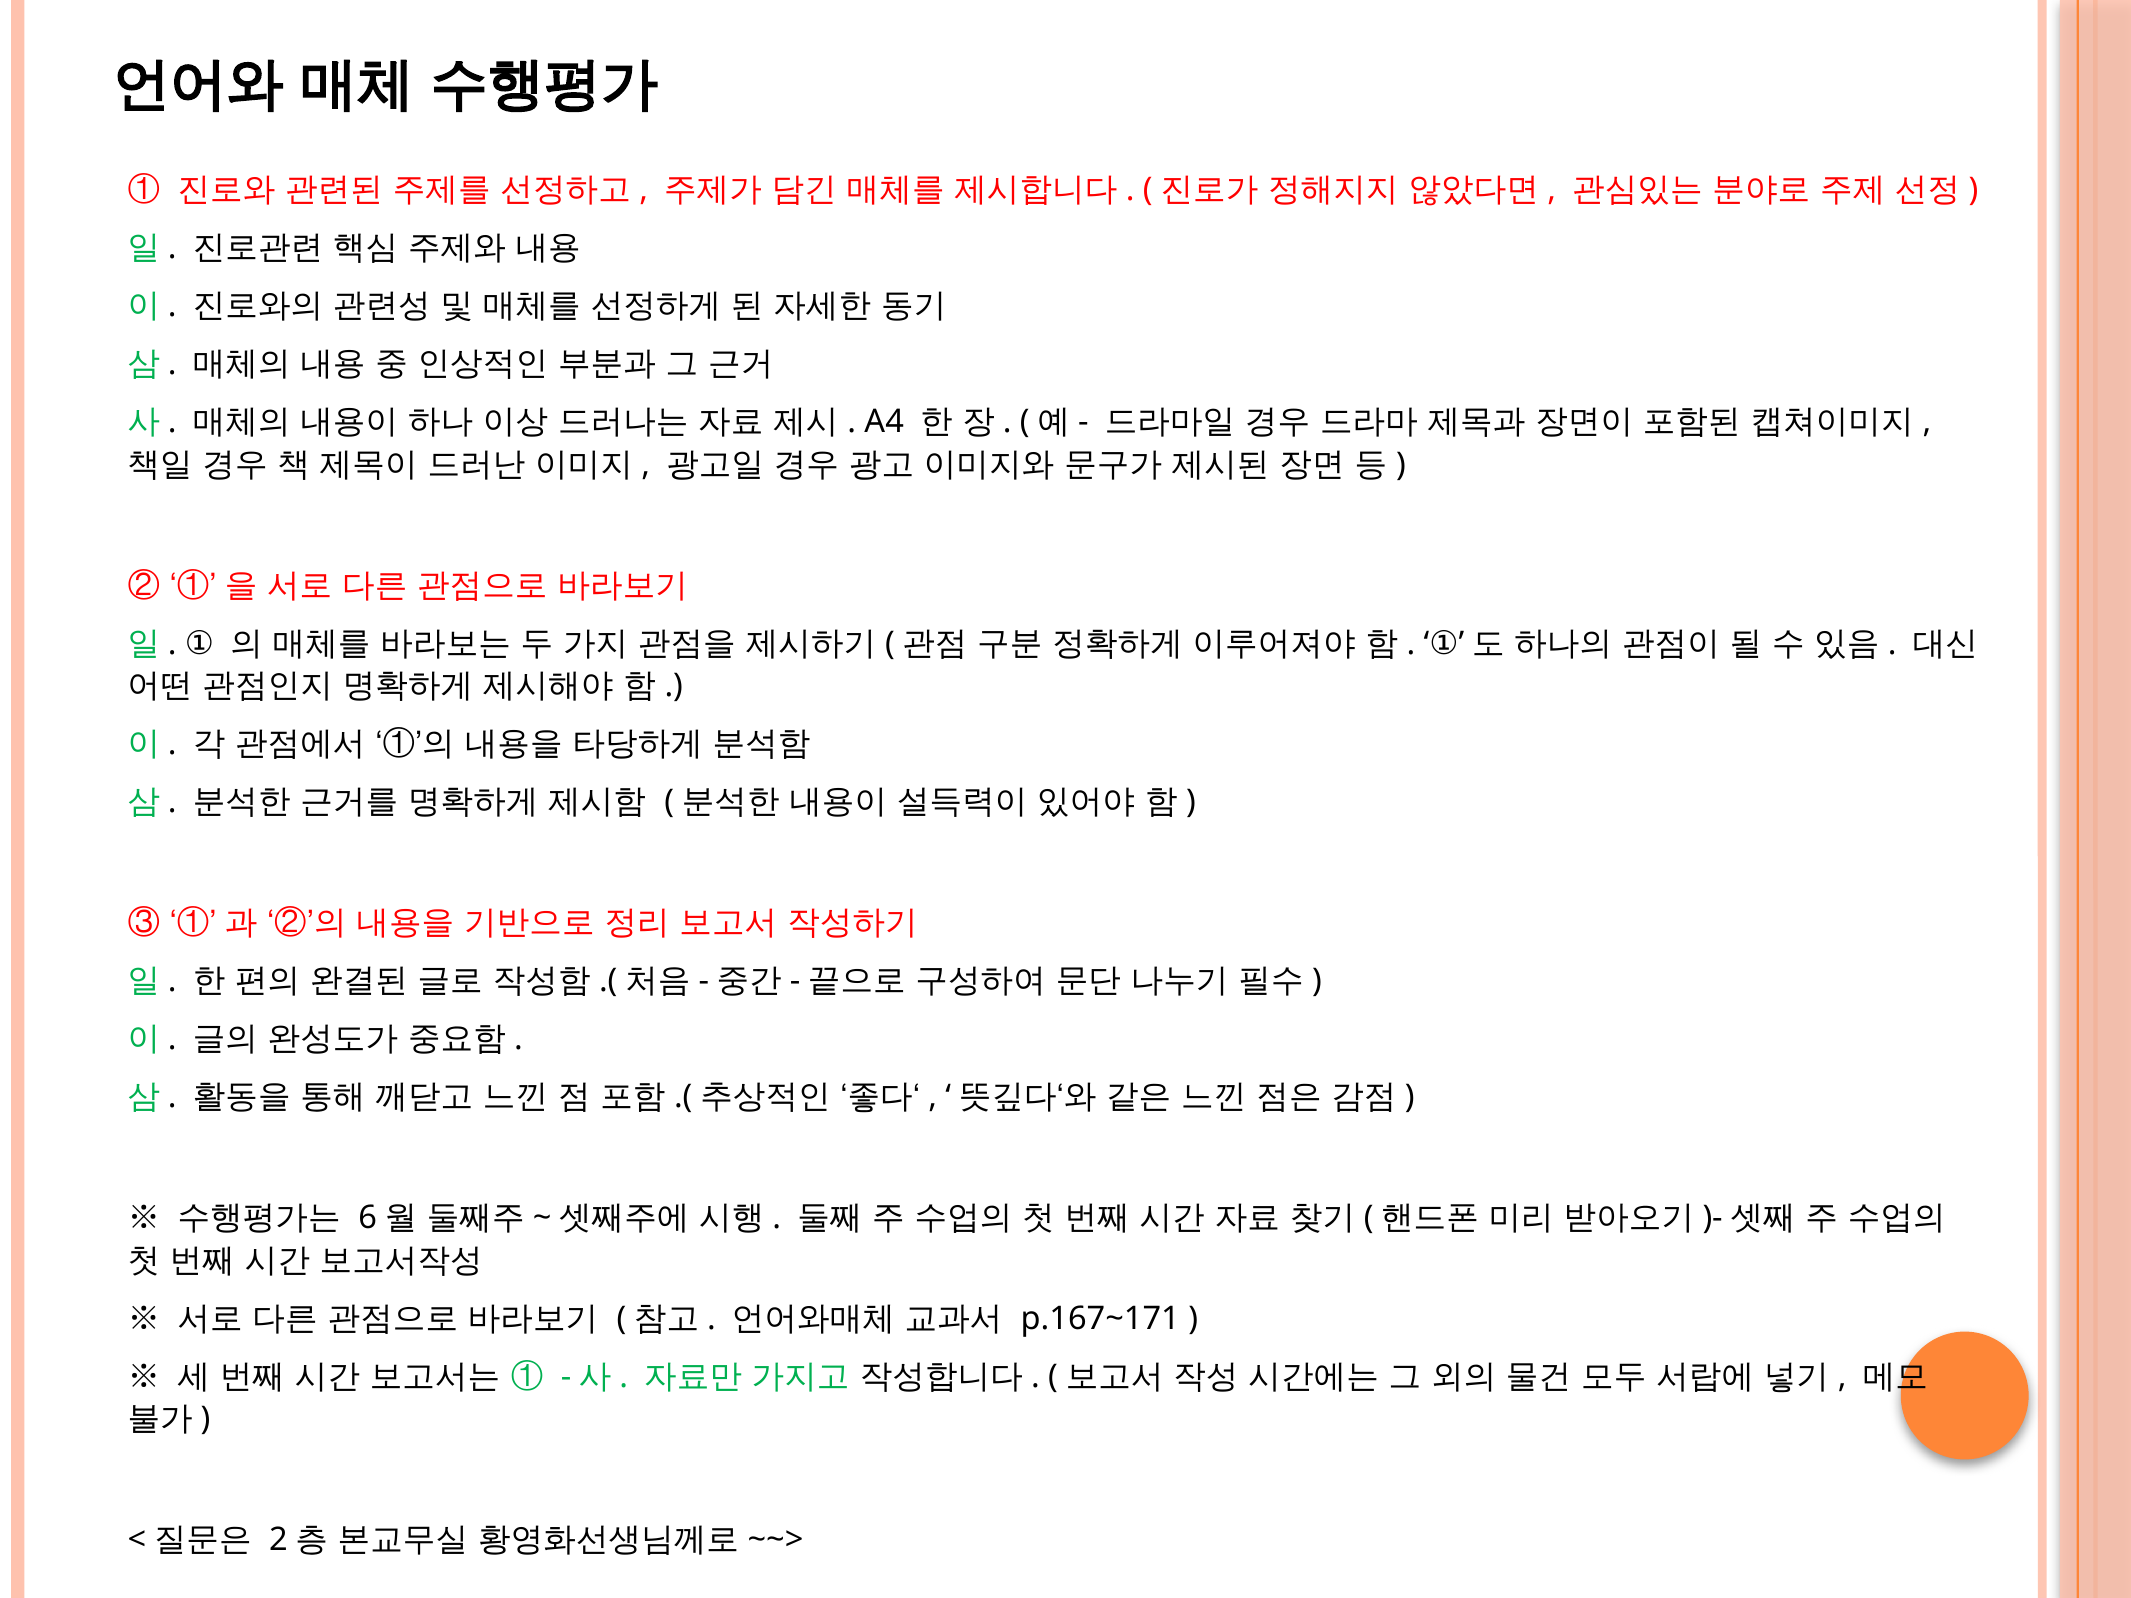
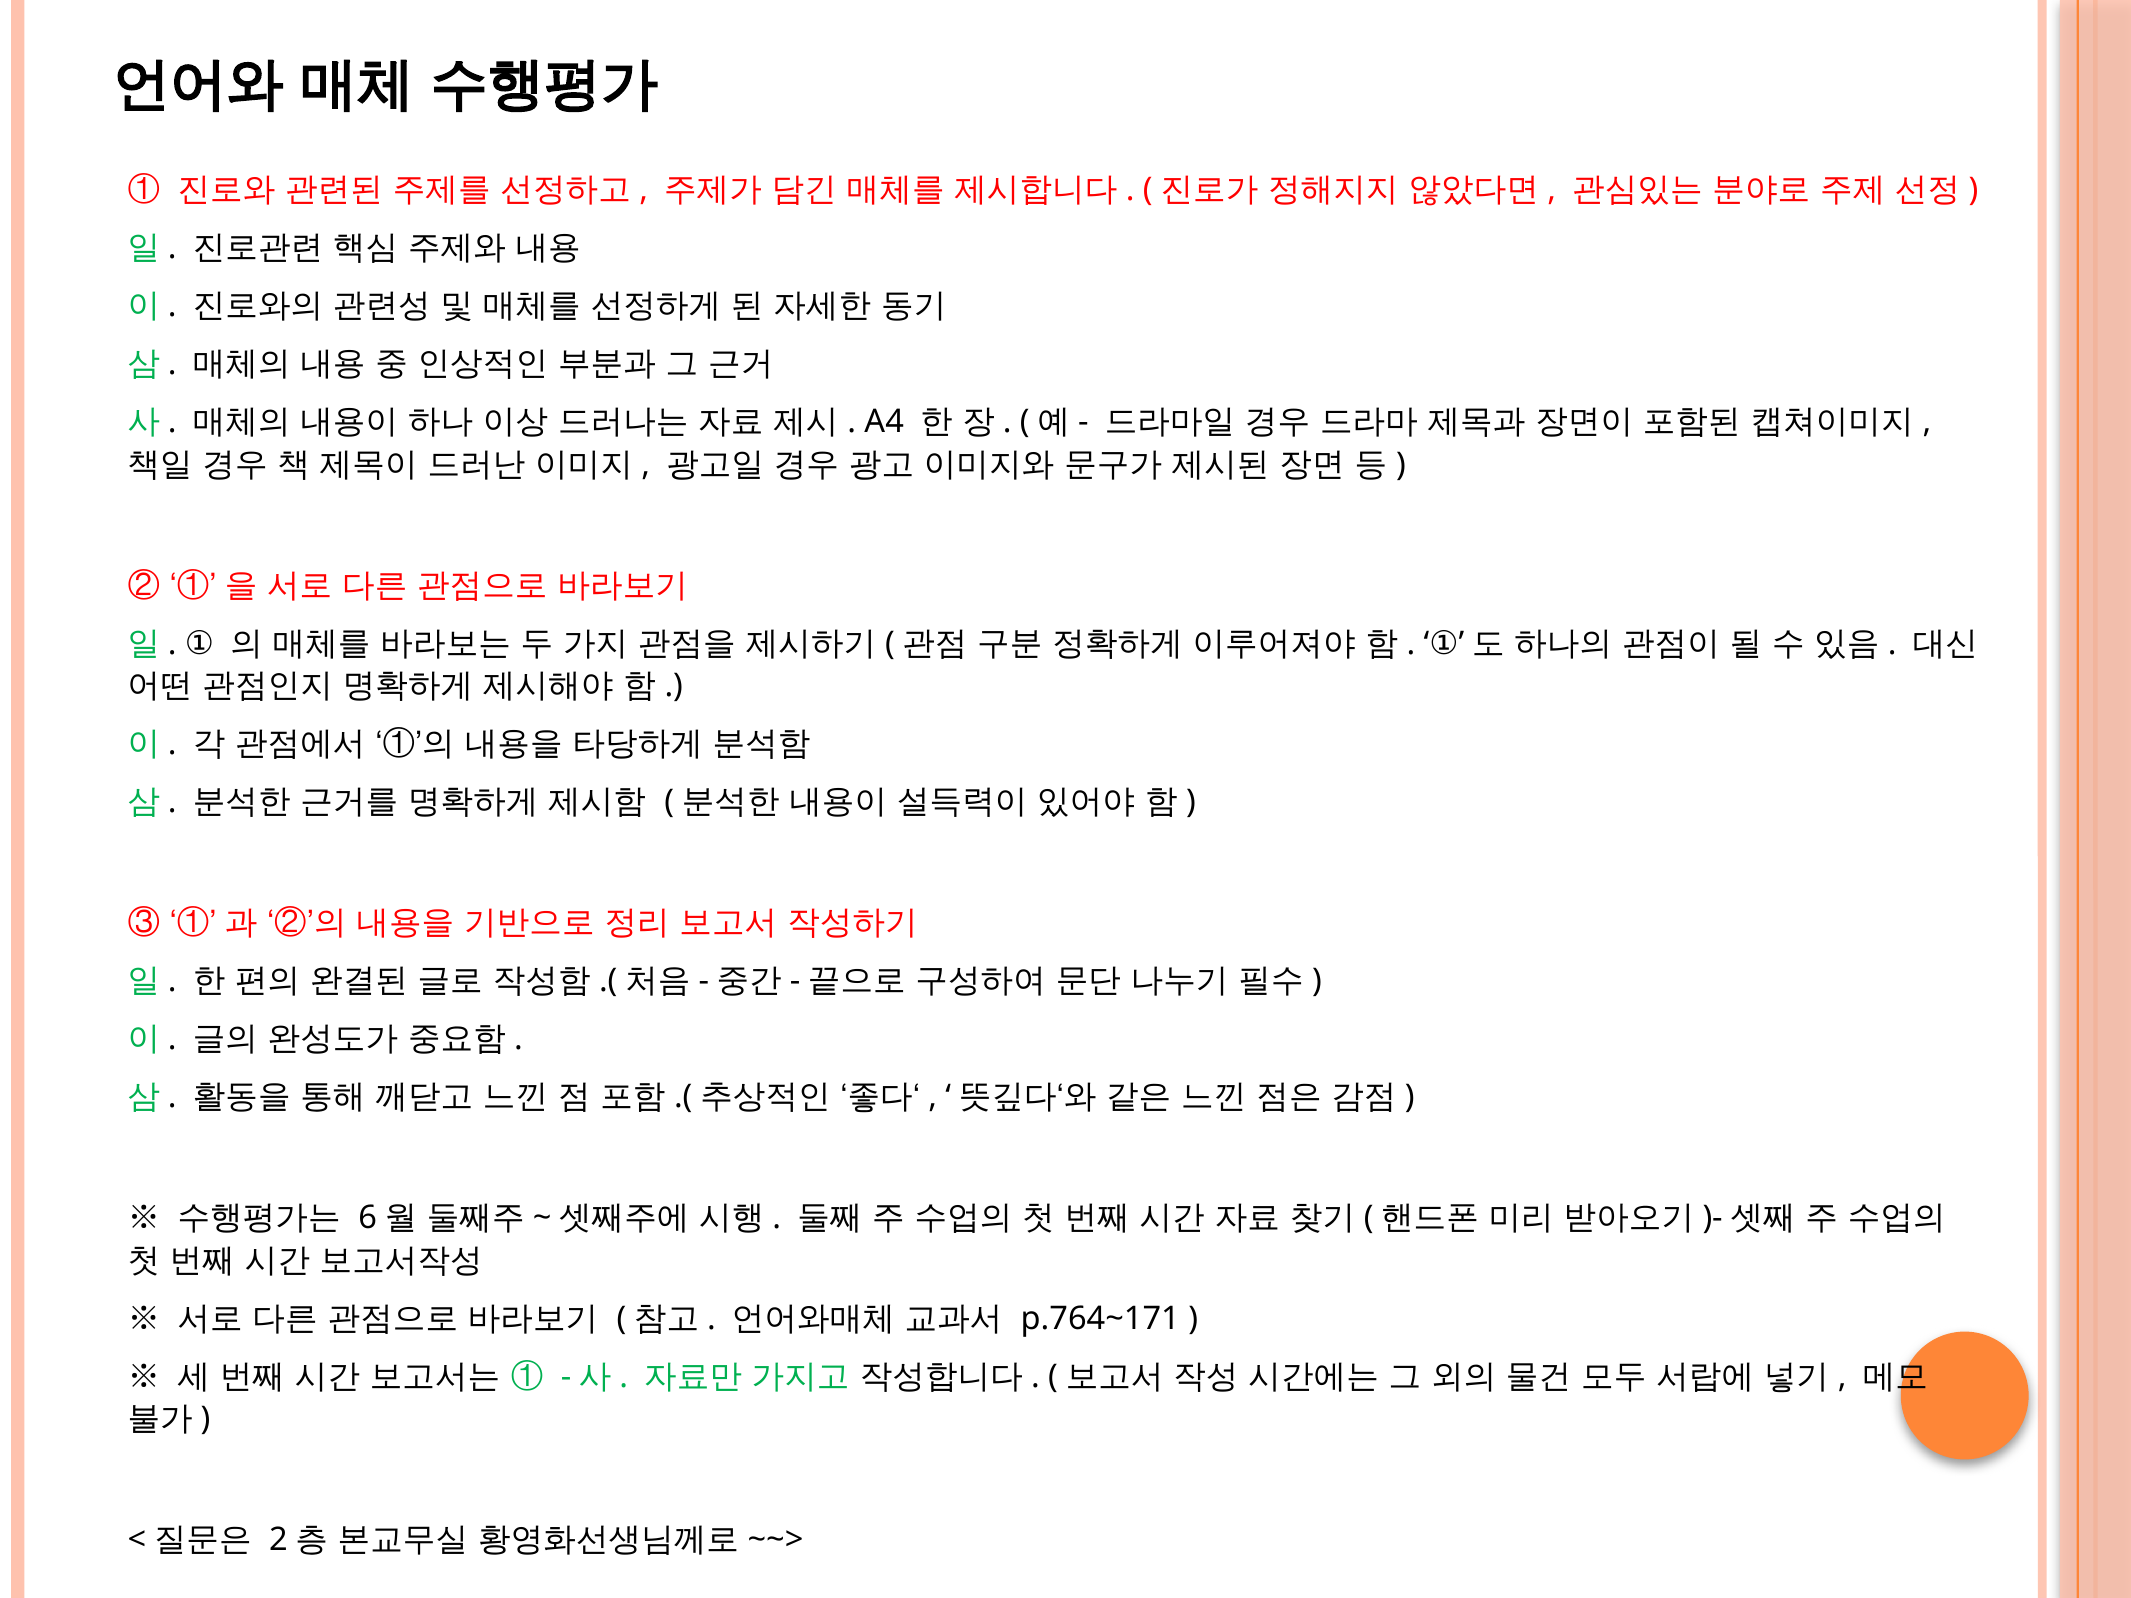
p.167~171: p.167~171 -> p.764~171 (1100, 1319)
